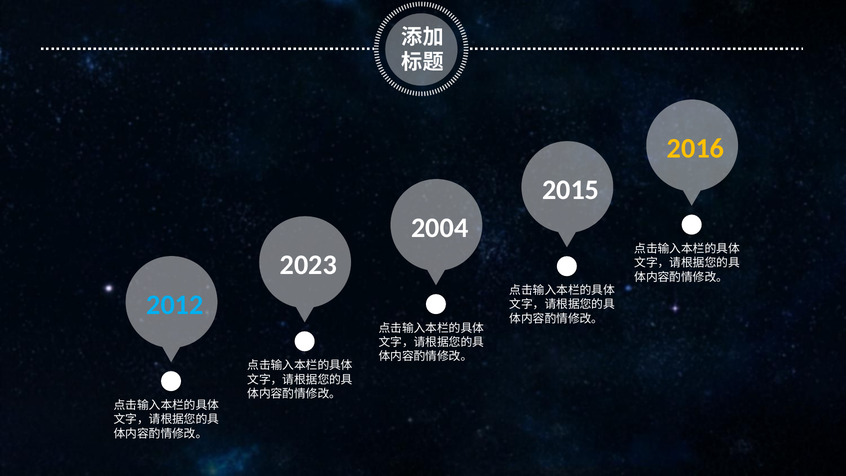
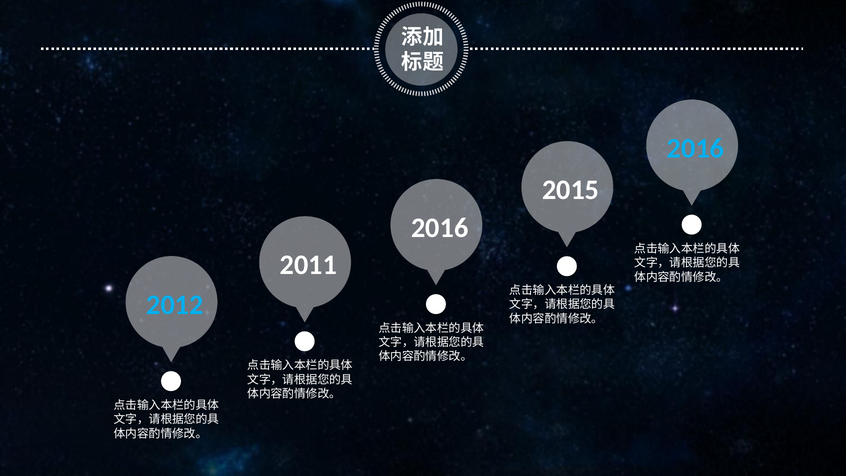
2016 colour: yellow -> light blue (696, 148)
2004: 2004 -> 2016 (440, 228)
2023: 2023 -> 2011 (308, 265)
